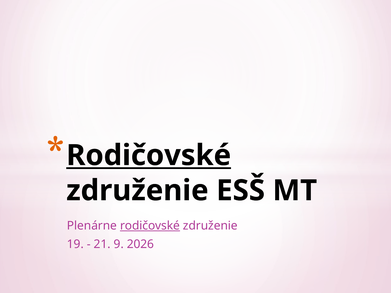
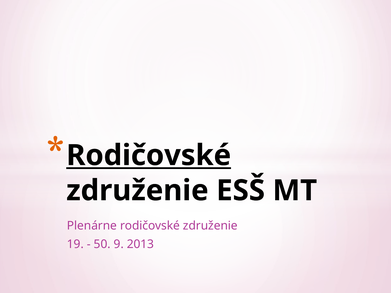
rodičovské underline: present -> none (150, 226)
21: 21 -> 50 (102, 244)
2026: 2026 -> 2013 (140, 244)
